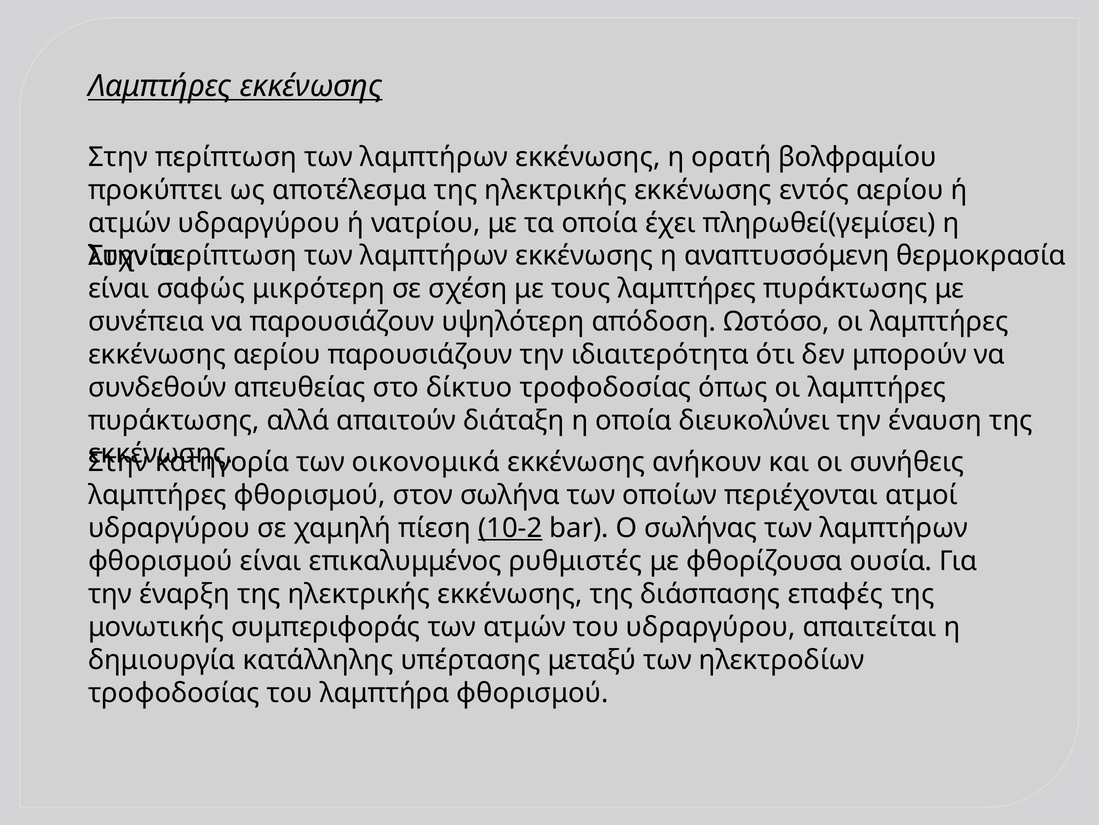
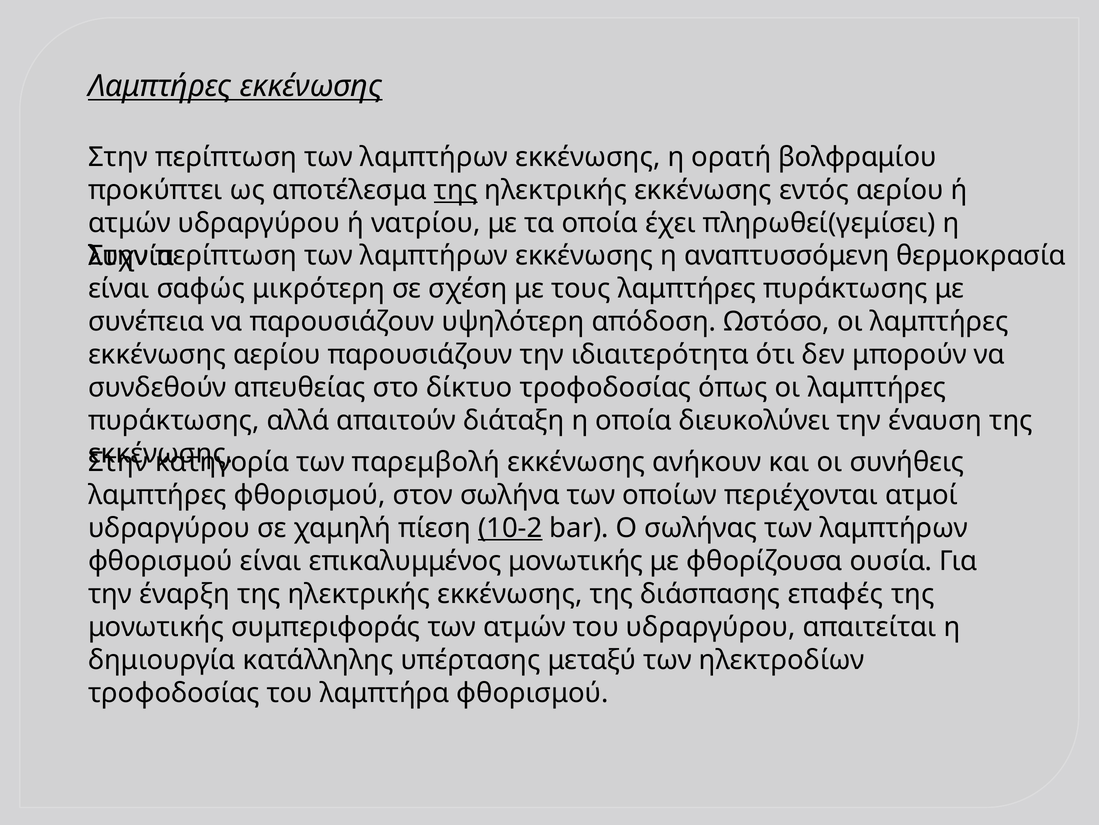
της underline: none -> present (456, 190)
οικονομικά: οικονομικά -> παρεμβολή (426, 462)
επικαλυμμένος ρυθμιστές: ρυθμιστές -> μονωτικής (576, 561)
